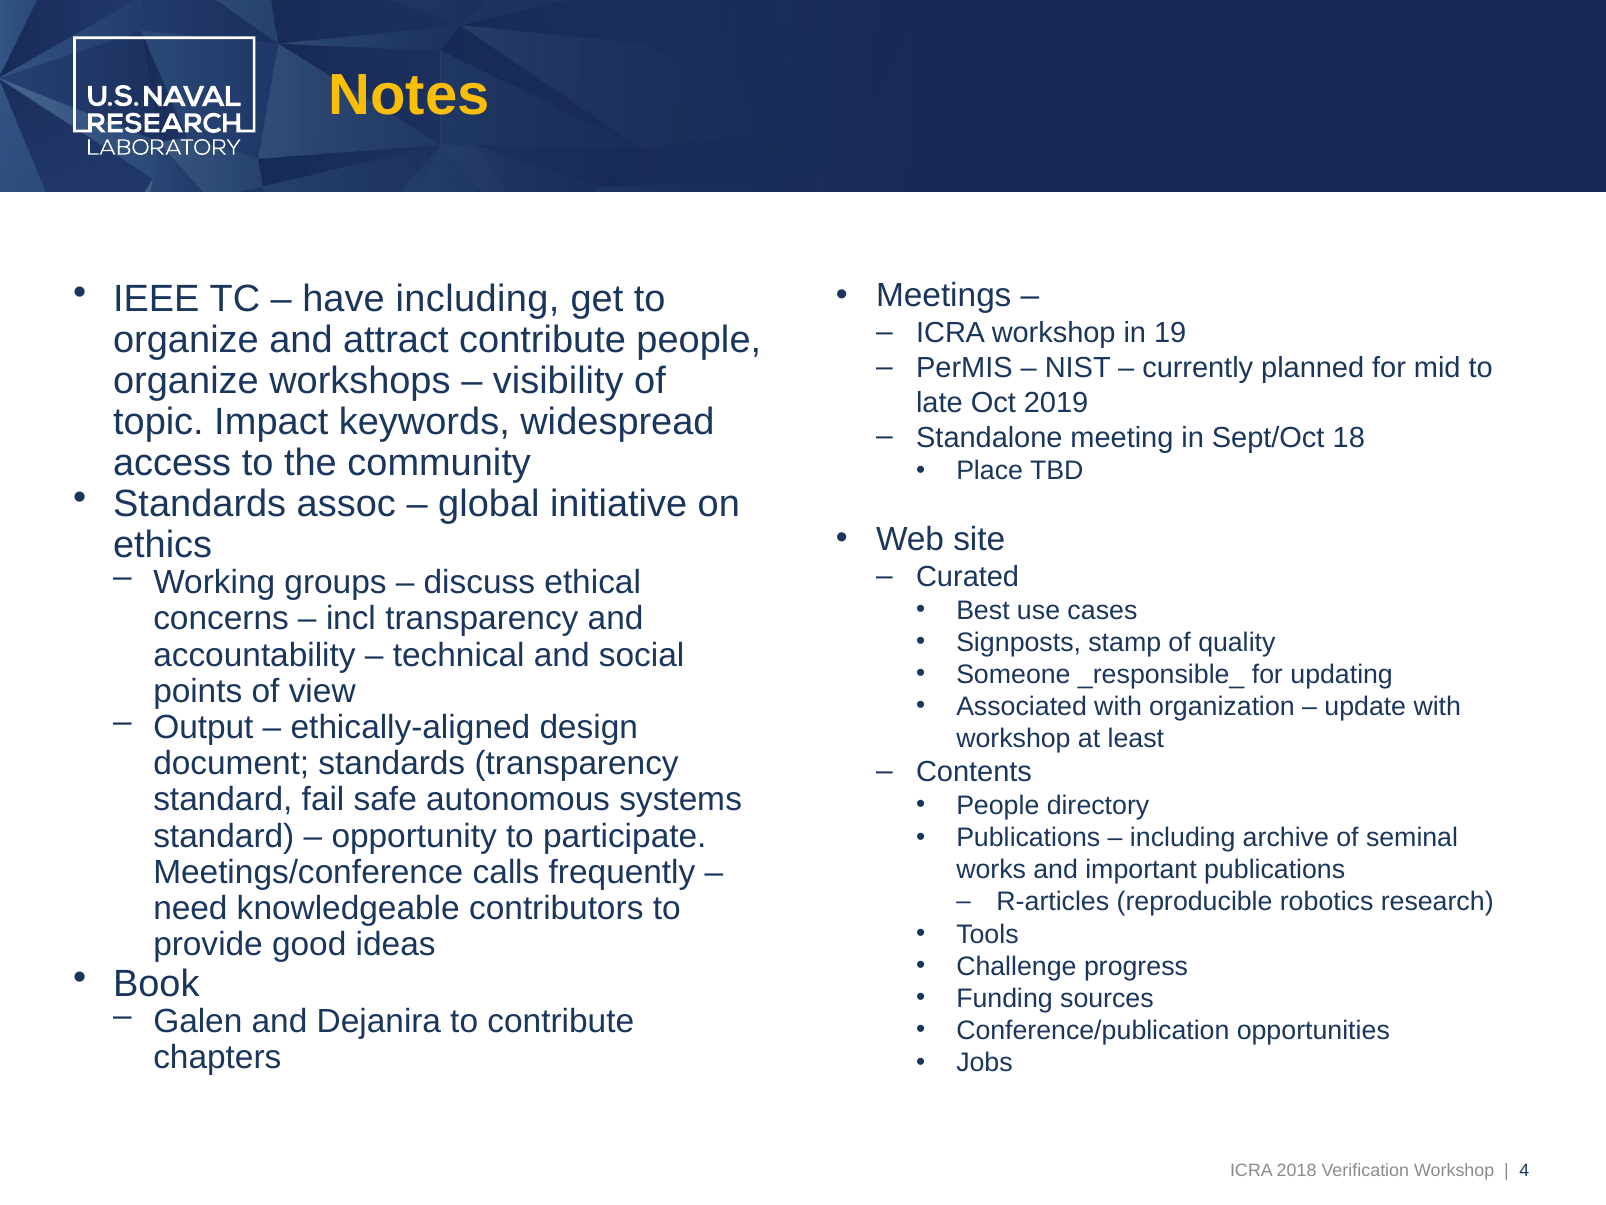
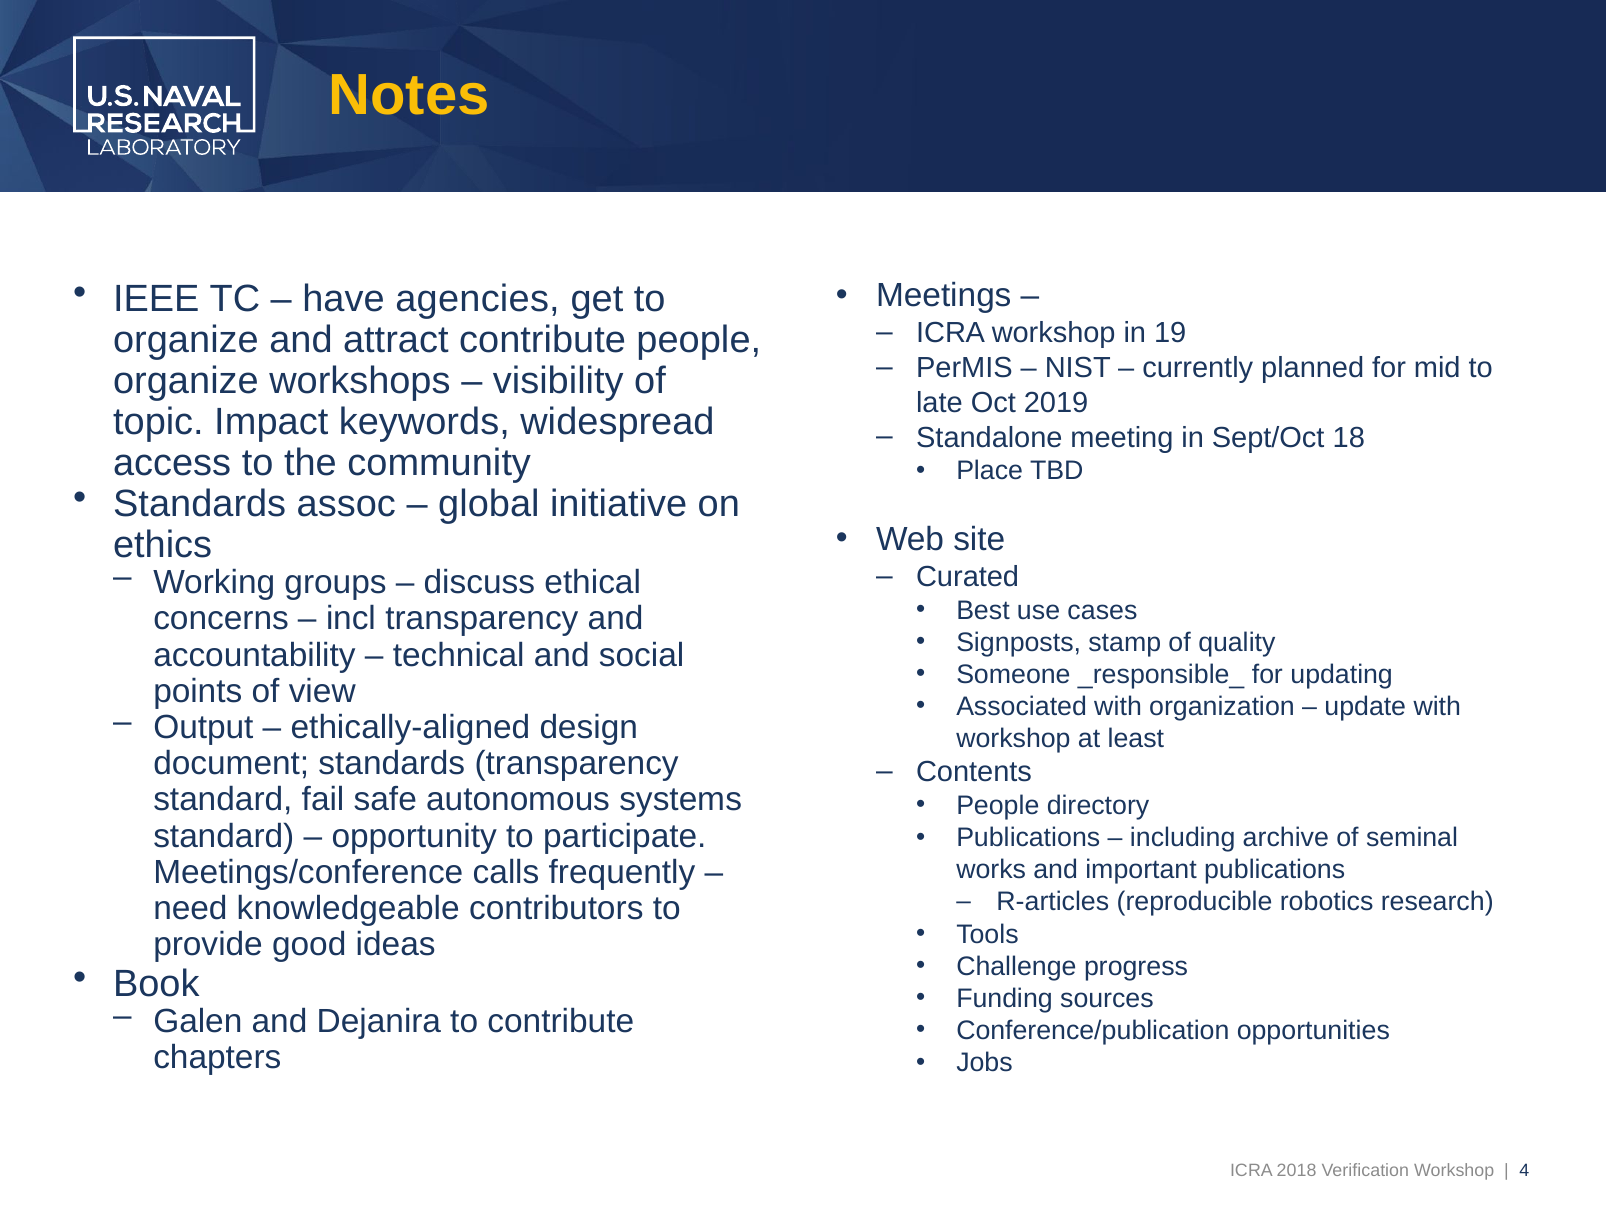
have including: including -> agencies (478, 299)
